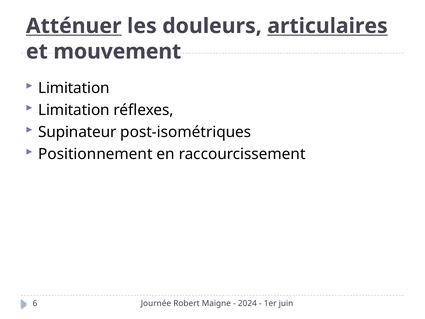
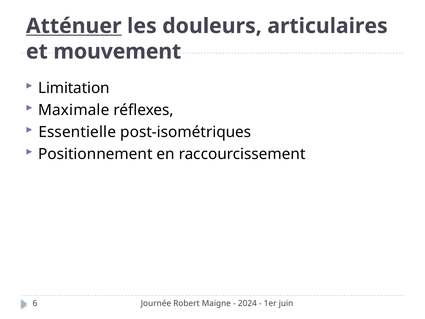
articulaires underline: present -> none (328, 26)
Limitation: Limitation -> Maximale (74, 110)
Supinateur: Supinateur -> Essentielle (77, 132)
